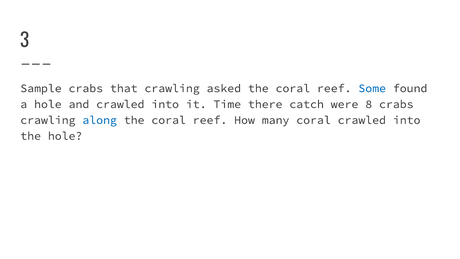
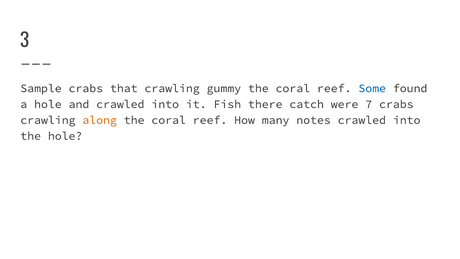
asked: asked -> gummy (224, 88)
Time: Time -> Fish (227, 104)
8: 8 -> 7 (369, 104)
along colour: blue -> orange (100, 120)
many coral: coral -> notes (314, 120)
